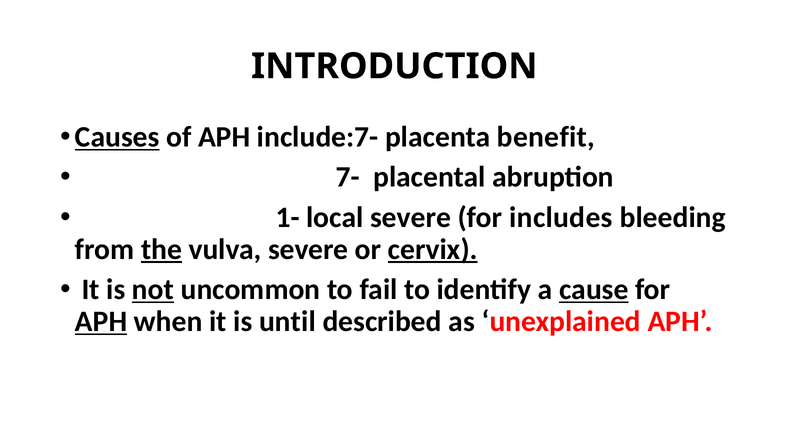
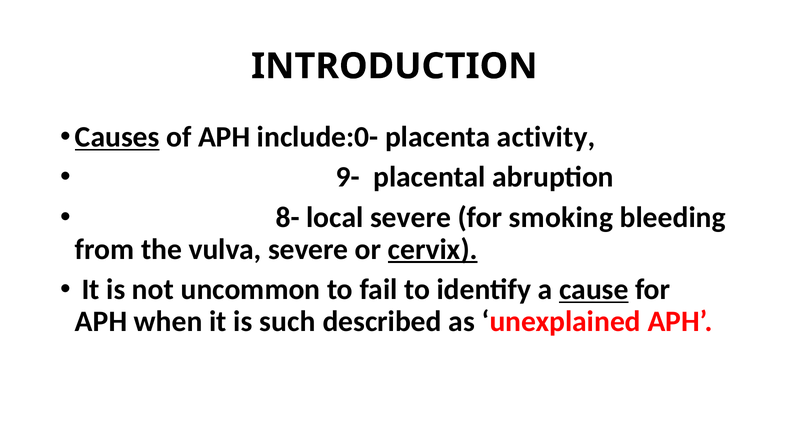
include:7-: include:7- -> include:0- (318, 137)
benefit: benefit -> activity (546, 137)
7-: 7- -> 9- (348, 177)
1-: 1- -> 8- (288, 217)
includes: includes -> smoking (561, 217)
the underline: present -> none (162, 249)
not underline: present -> none (153, 289)
APH underline: present -> none (101, 321)
until: until -> such (287, 321)
